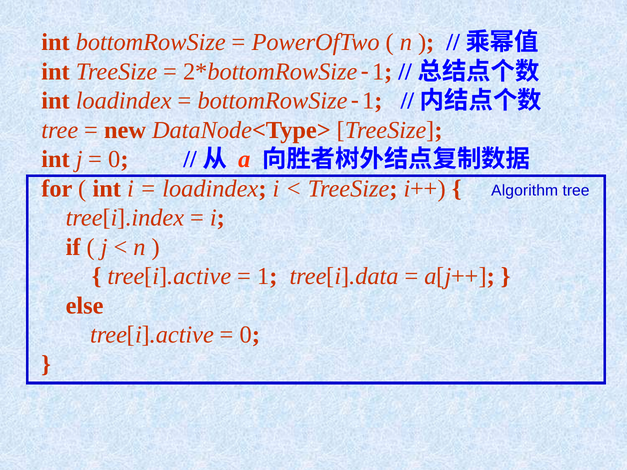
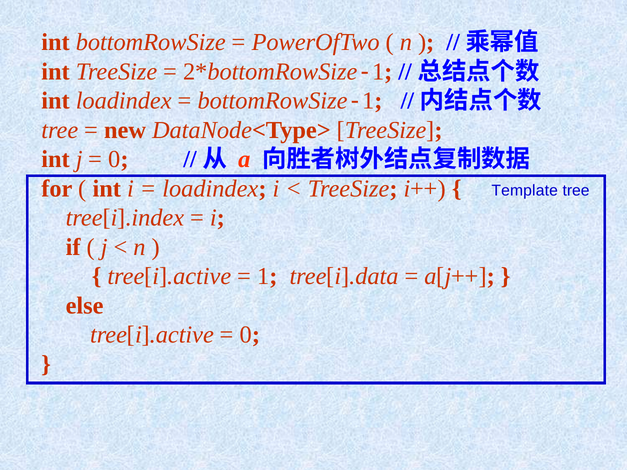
Algorithm: Algorithm -> Template (525, 191)
